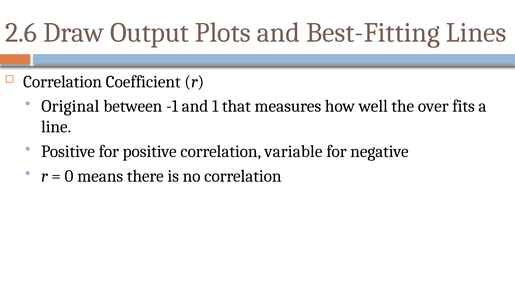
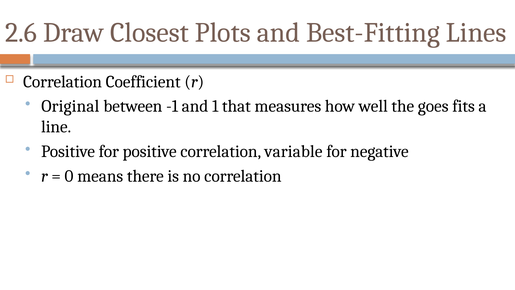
Output: Output -> Closest (149, 33)
over: over -> goes (433, 106)
